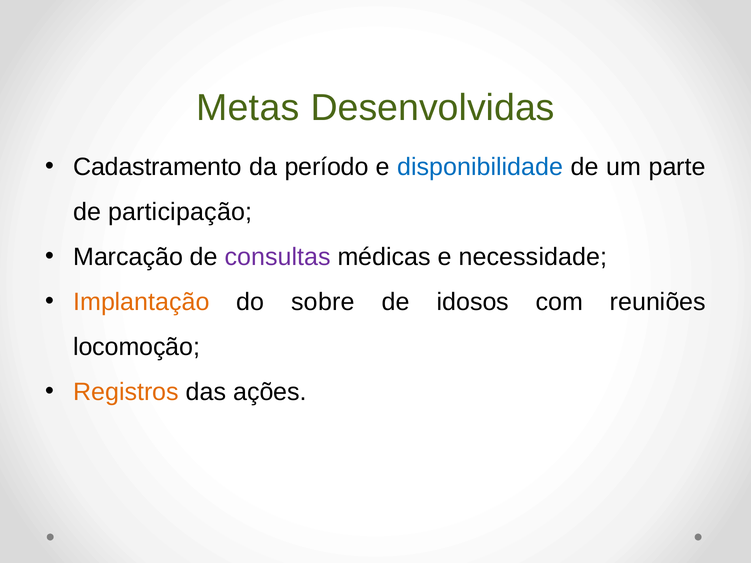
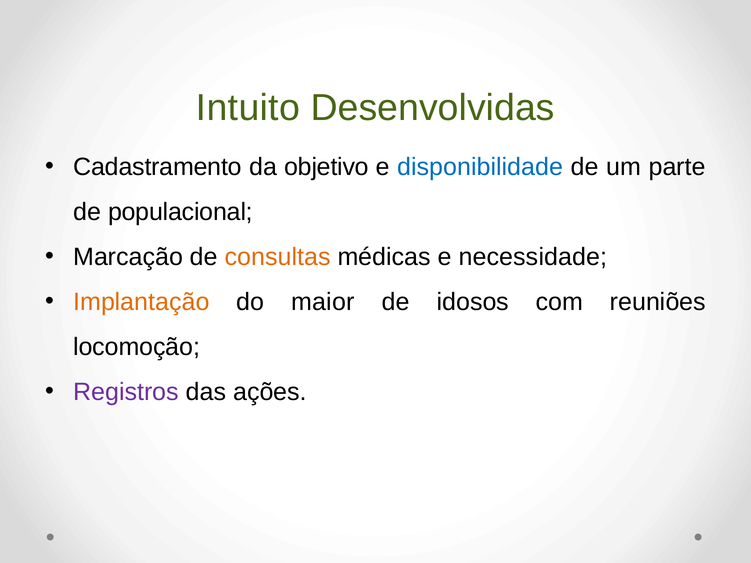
Metas: Metas -> Intuito (248, 108)
período: período -> objetivo (327, 167)
participação: participação -> populacional (180, 212)
consultas colour: purple -> orange (278, 257)
sobre: sobre -> maior (323, 302)
Registros colour: orange -> purple (126, 392)
